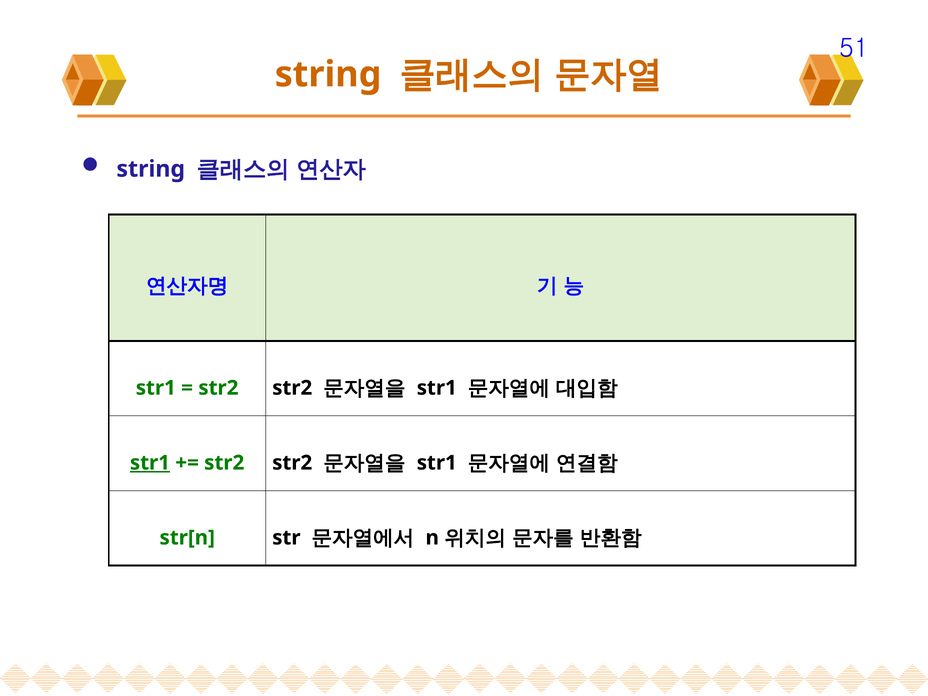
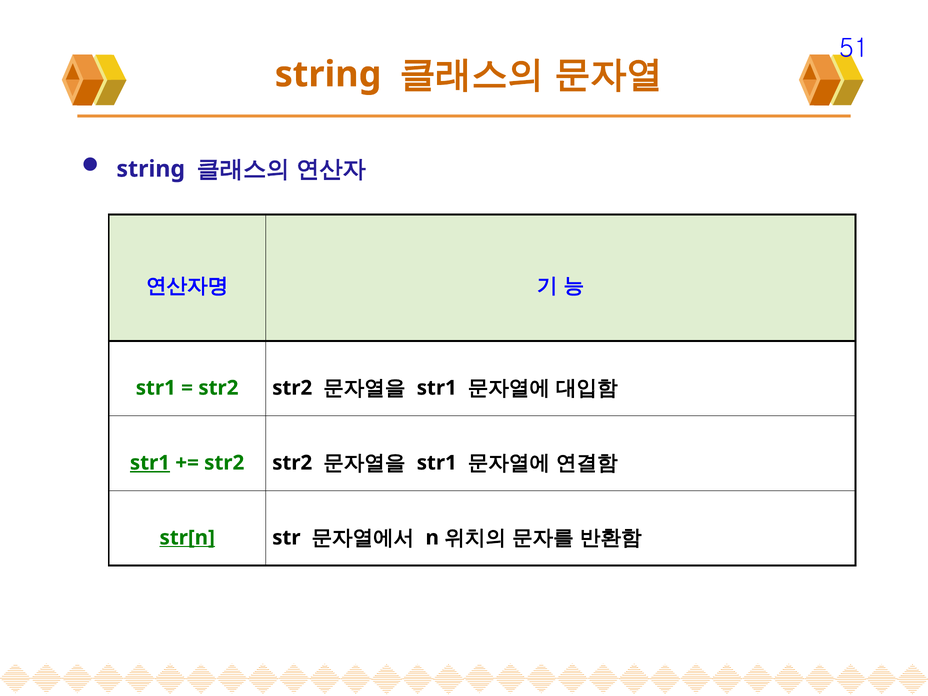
str[n underline: none -> present (187, 538)
